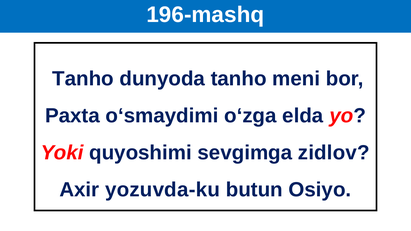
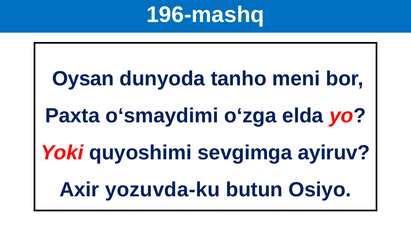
Tanho: Tanho -> Oysan (83, 79)
zidlov: zidlov -> ayiruv (334, 153)
